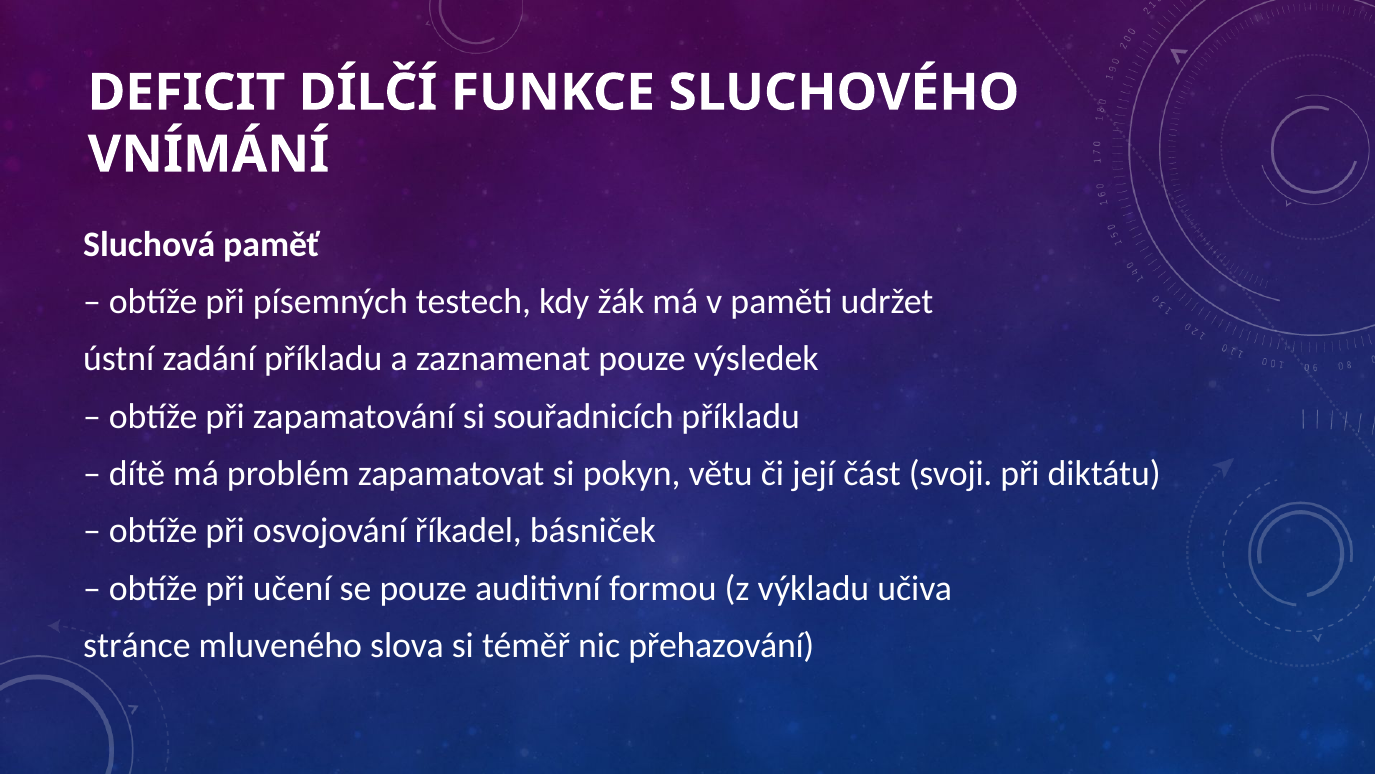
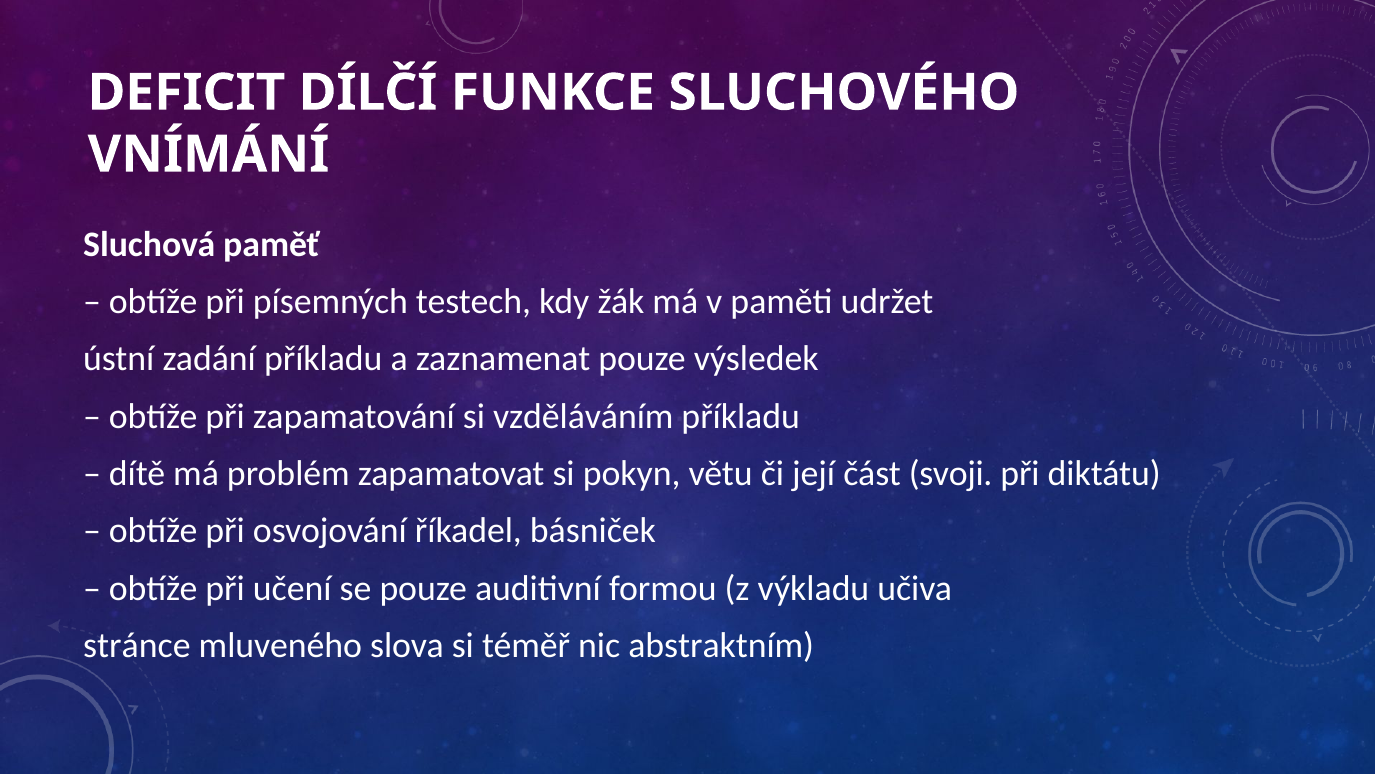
souřadnicích: souřadnicích -> vzděláváním (583, 416)
přehazování: přehazování -> abstraktním (721, 645)
